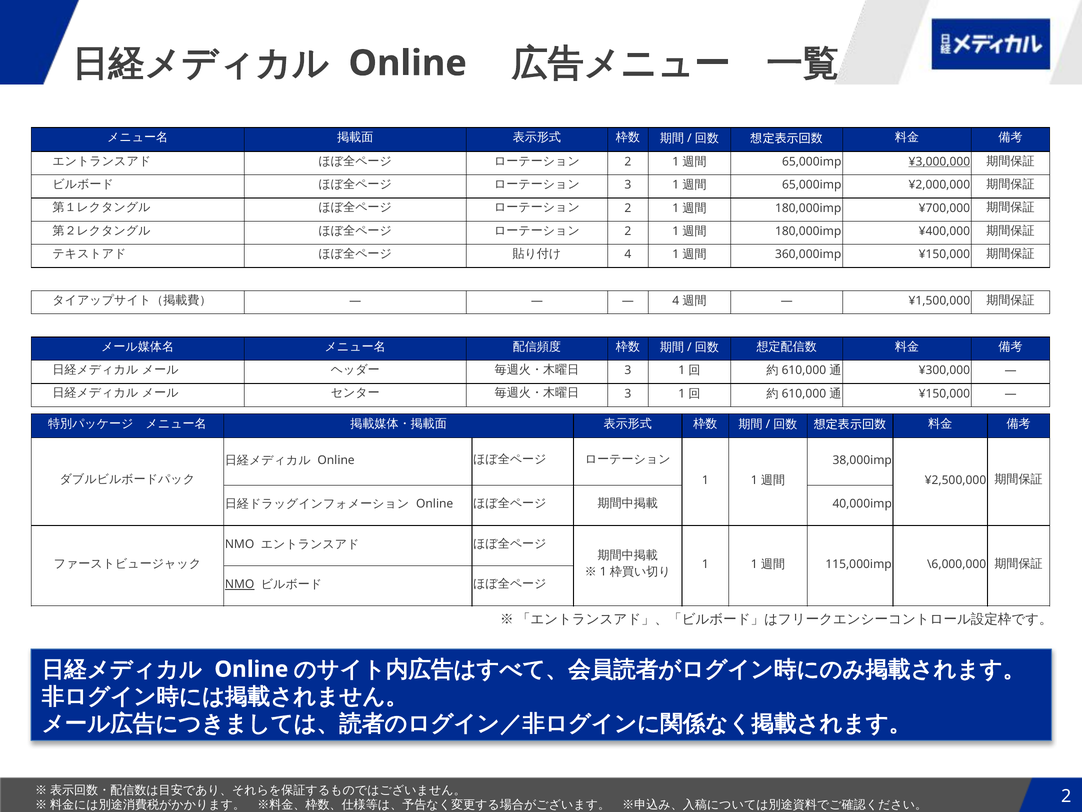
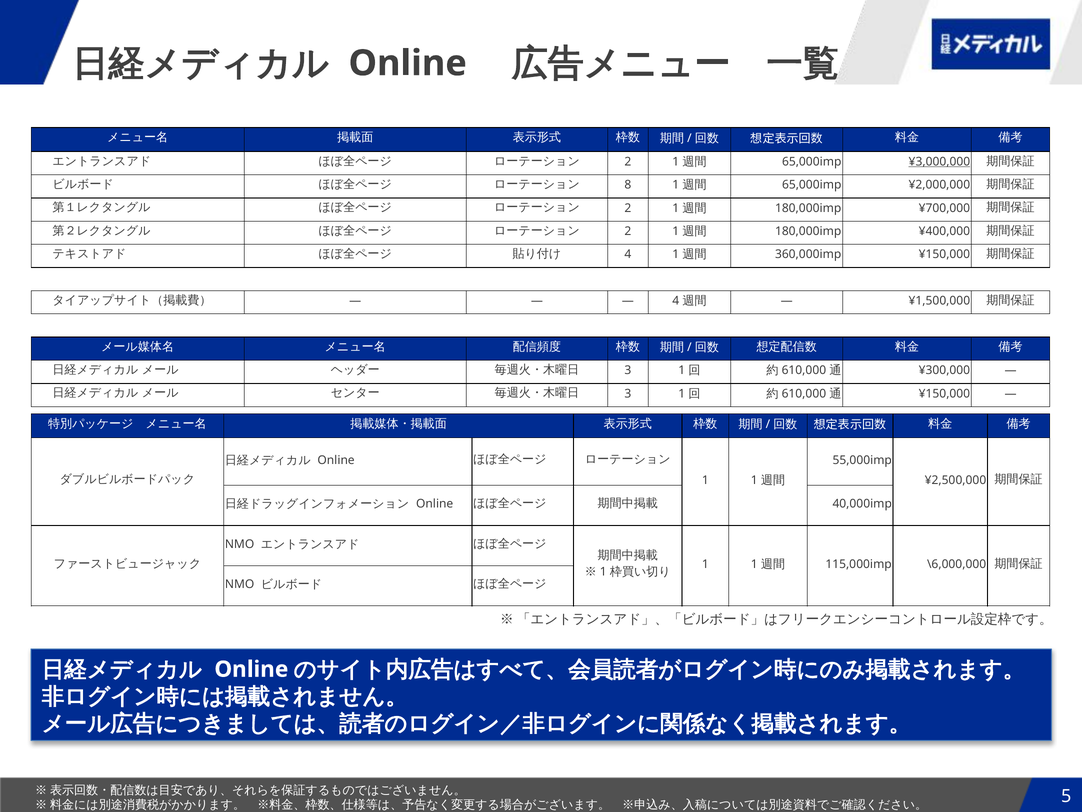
3: 3 -> 8 (628, 185)
38,000imp: 38,000imp -> 55,000imp (862, 460)
NMO underline: present -> none (240, 584)
2: 2 -> 5 (1066, 796)
